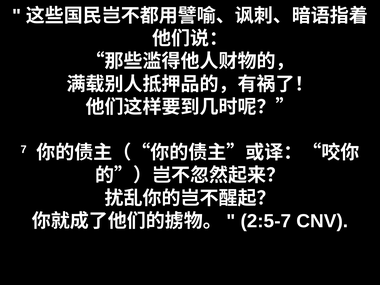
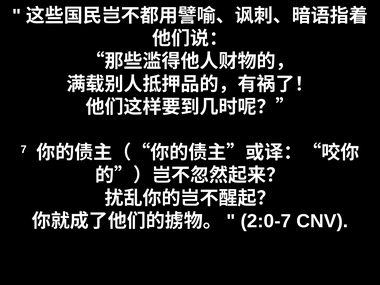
2:5-7: 2:5-7 -> 2:0-7 (266, 221)
